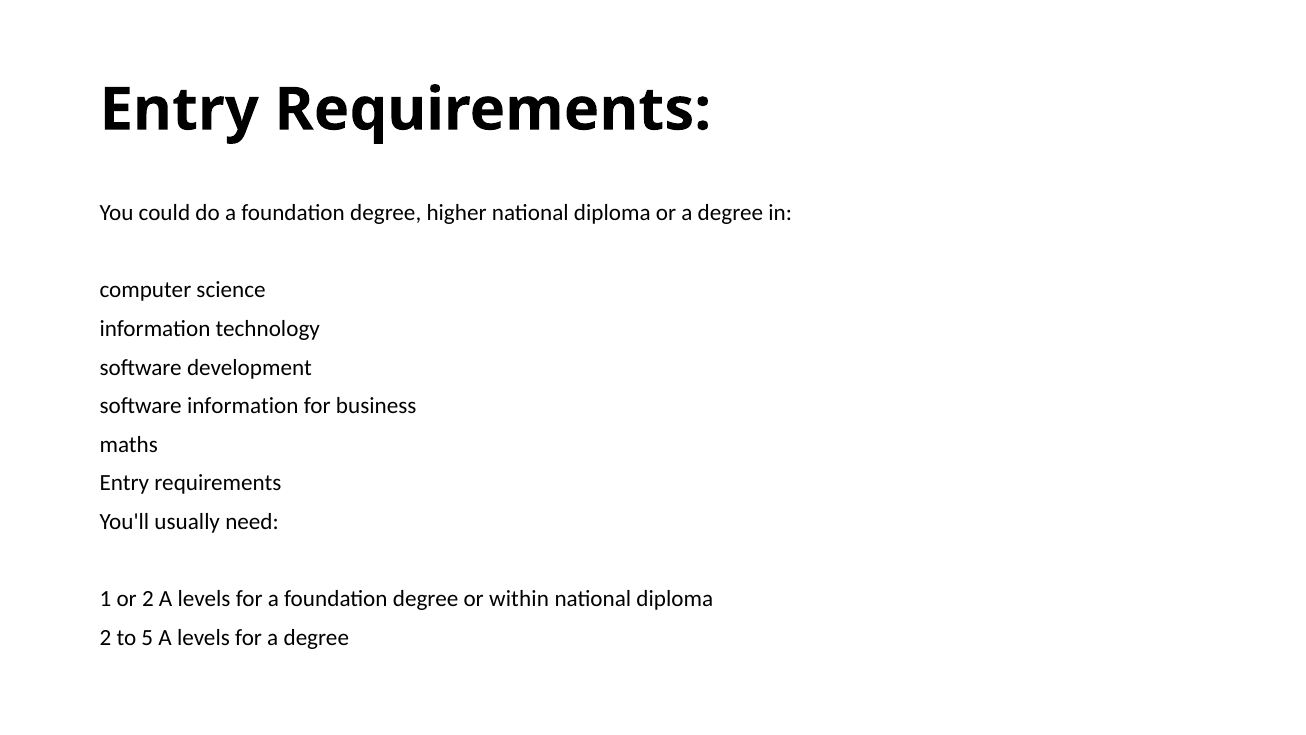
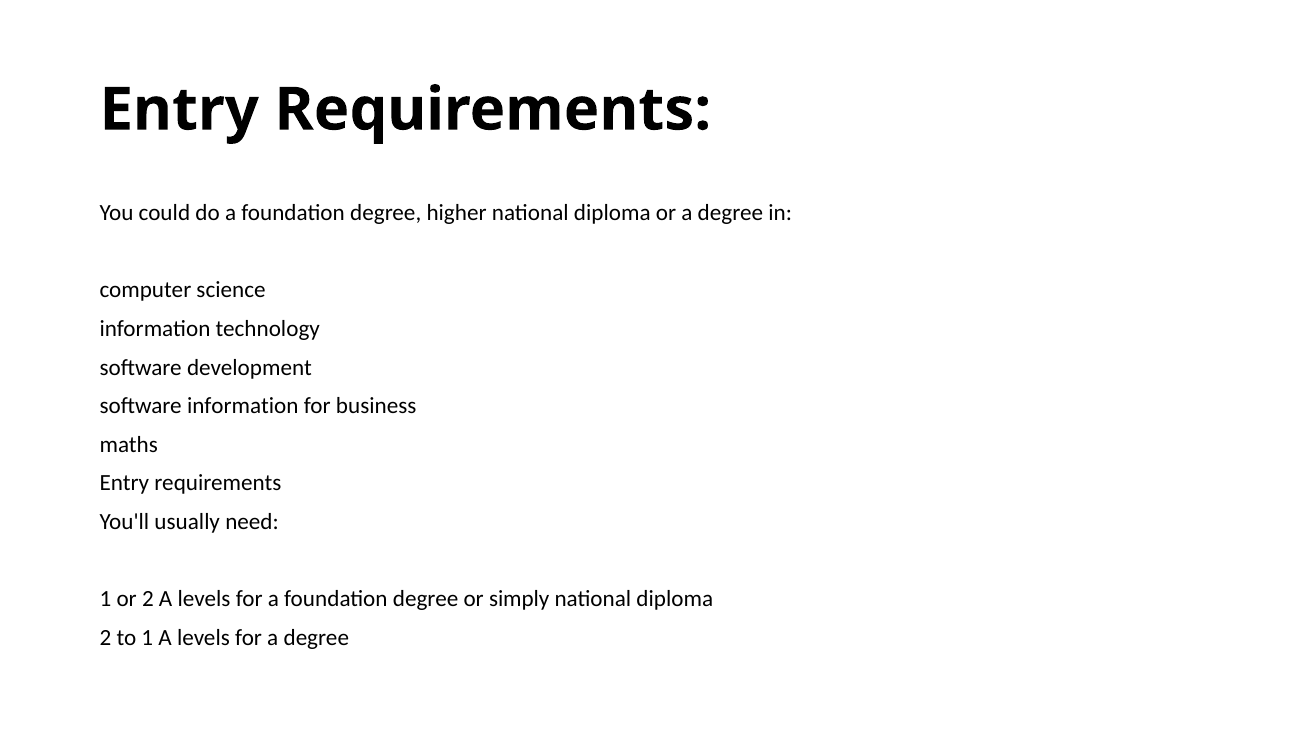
within: within -> simply (519, 599)
to 5: 5 -> 1 (147, 637)
